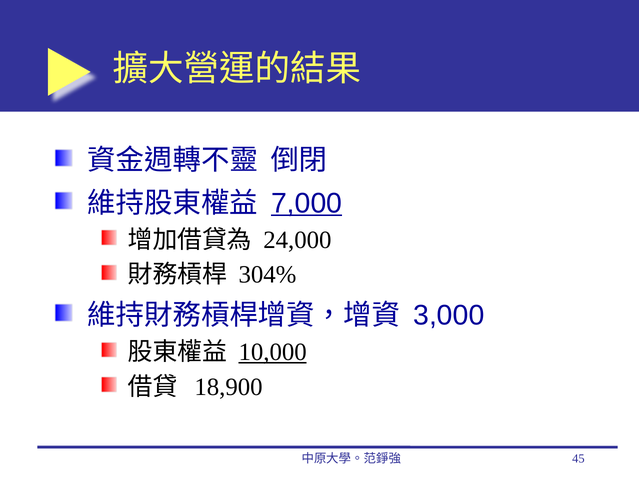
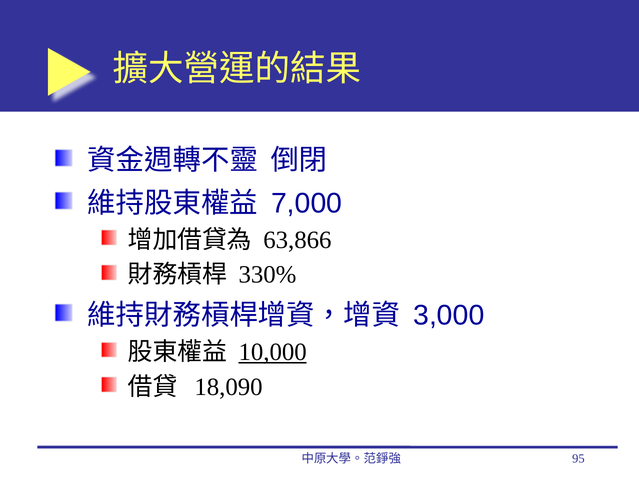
7,000 underline: present -> none (307, 203)
24,000: 24,000 -> 63,866 (297, 240)
304%: 304% -> 330% (267, 275)
18,900: 18,900 -> 18,090 (229, 387)
45: 45 -> 95 (578, 459)
